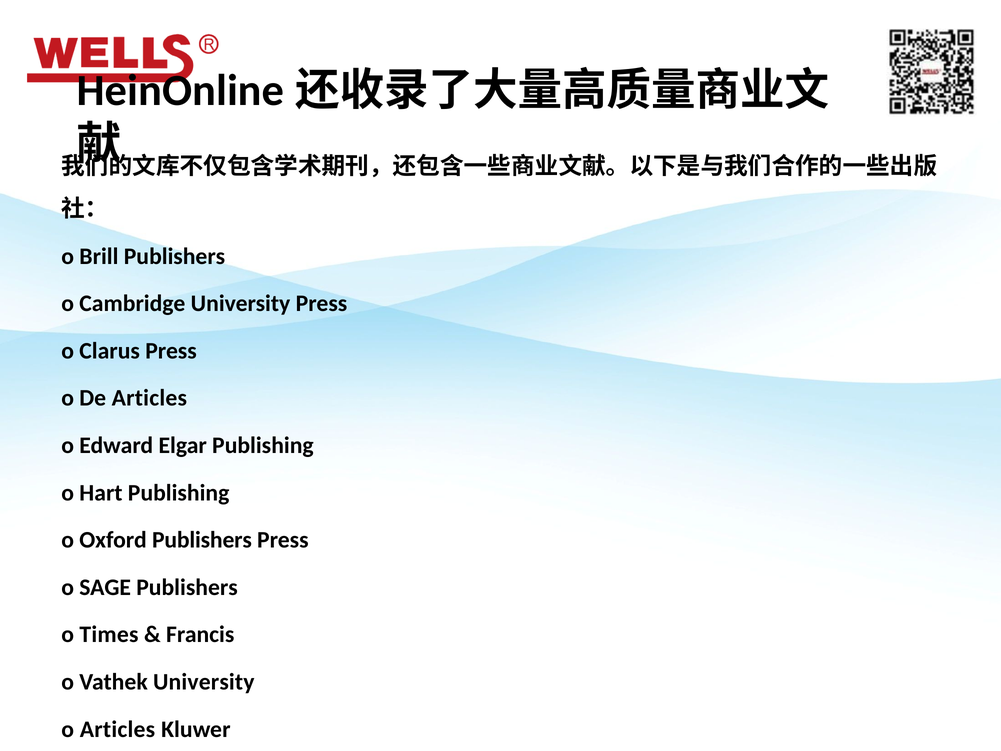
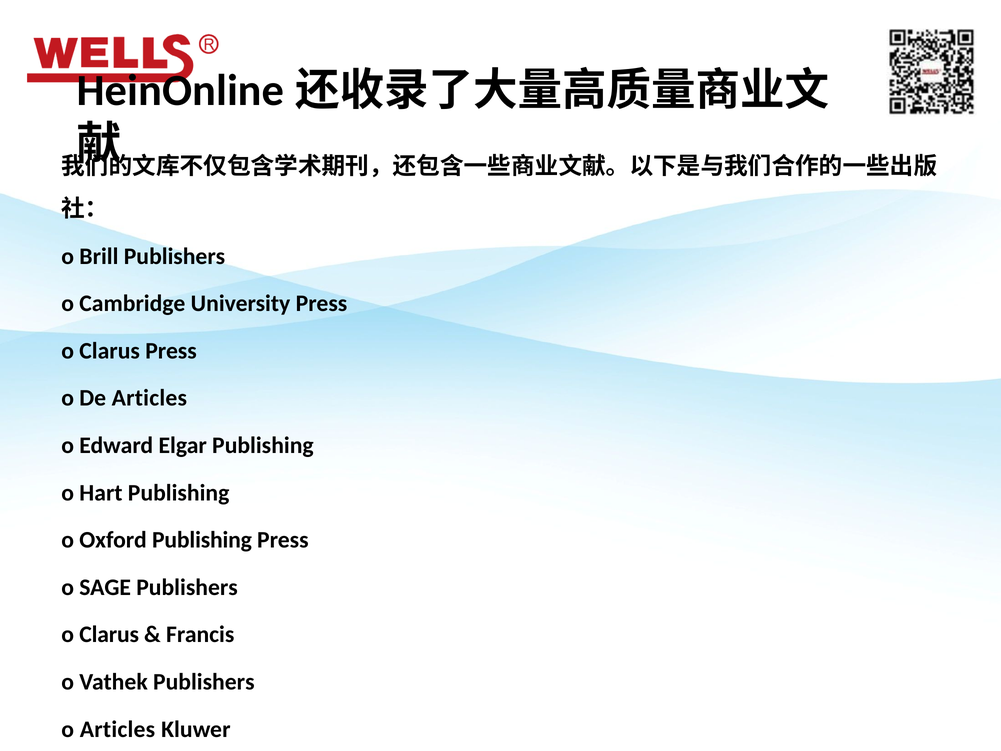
Oxford Publishers: Publishers -> Publishing (202, 540)
Times: Times -> Clarus (109, 634)
Vathek University: University -> Publishers (204, 682)
